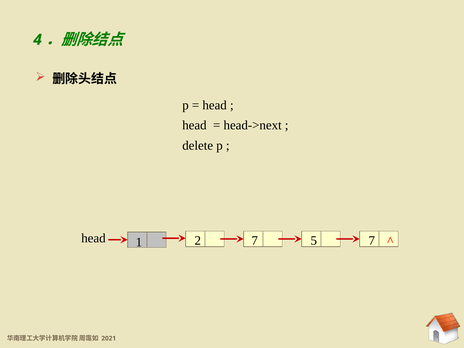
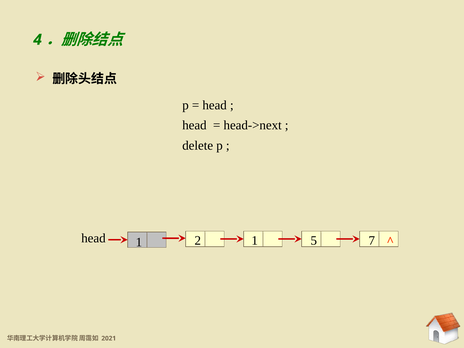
head 7: 7 -> 1 (255, 241)
